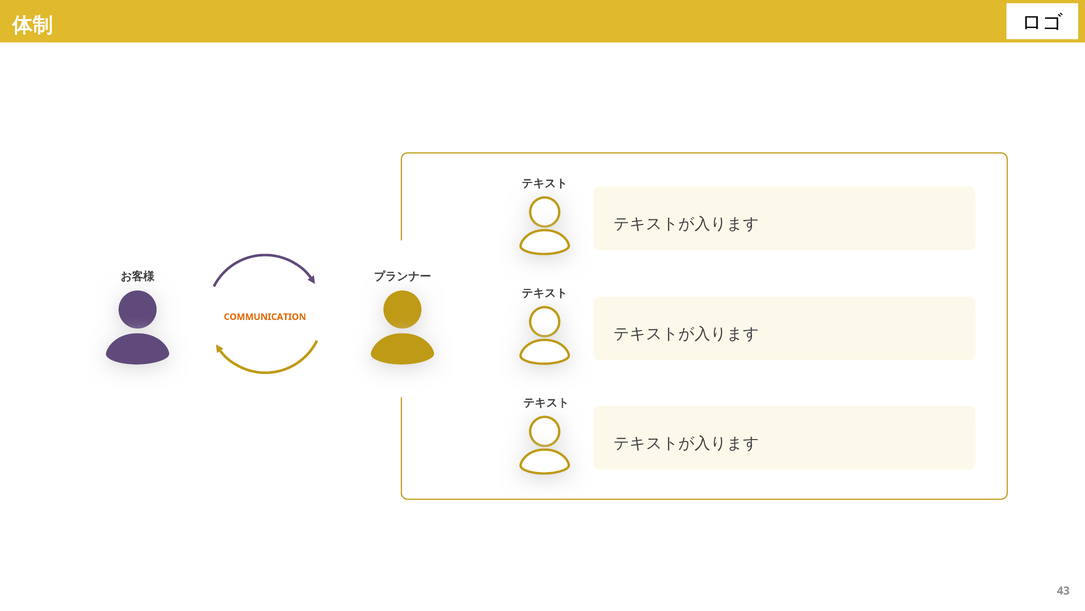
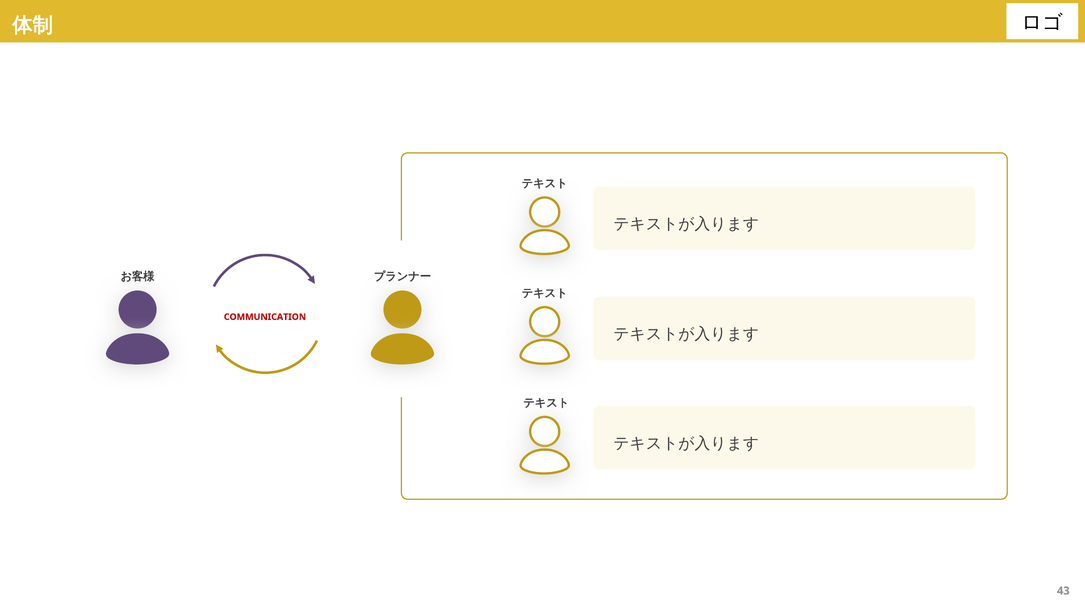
COMMUNICATION colour: orange -> red (265, 317)
